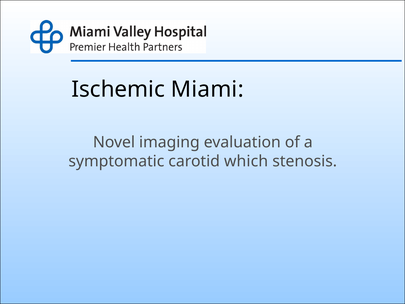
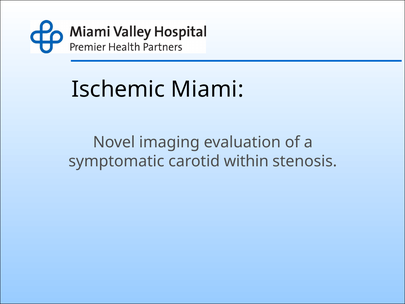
which: which -> within (246, 161)
